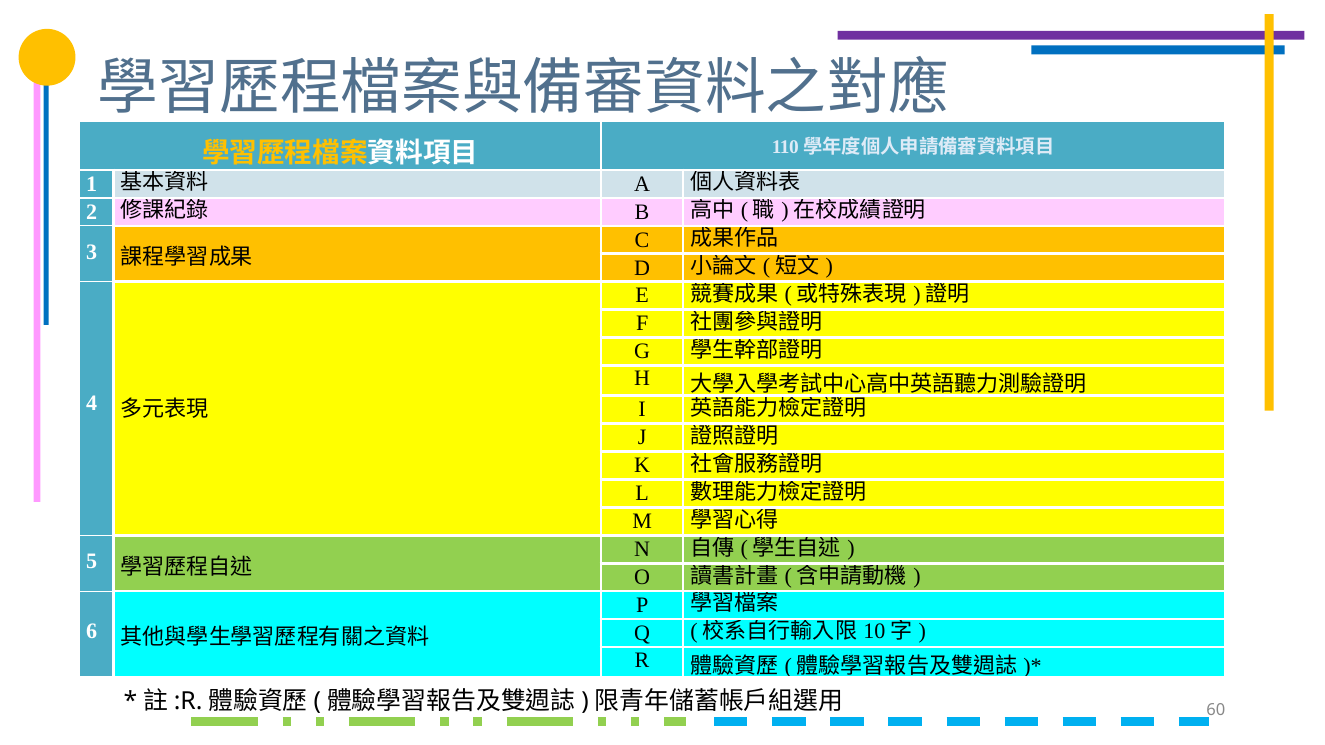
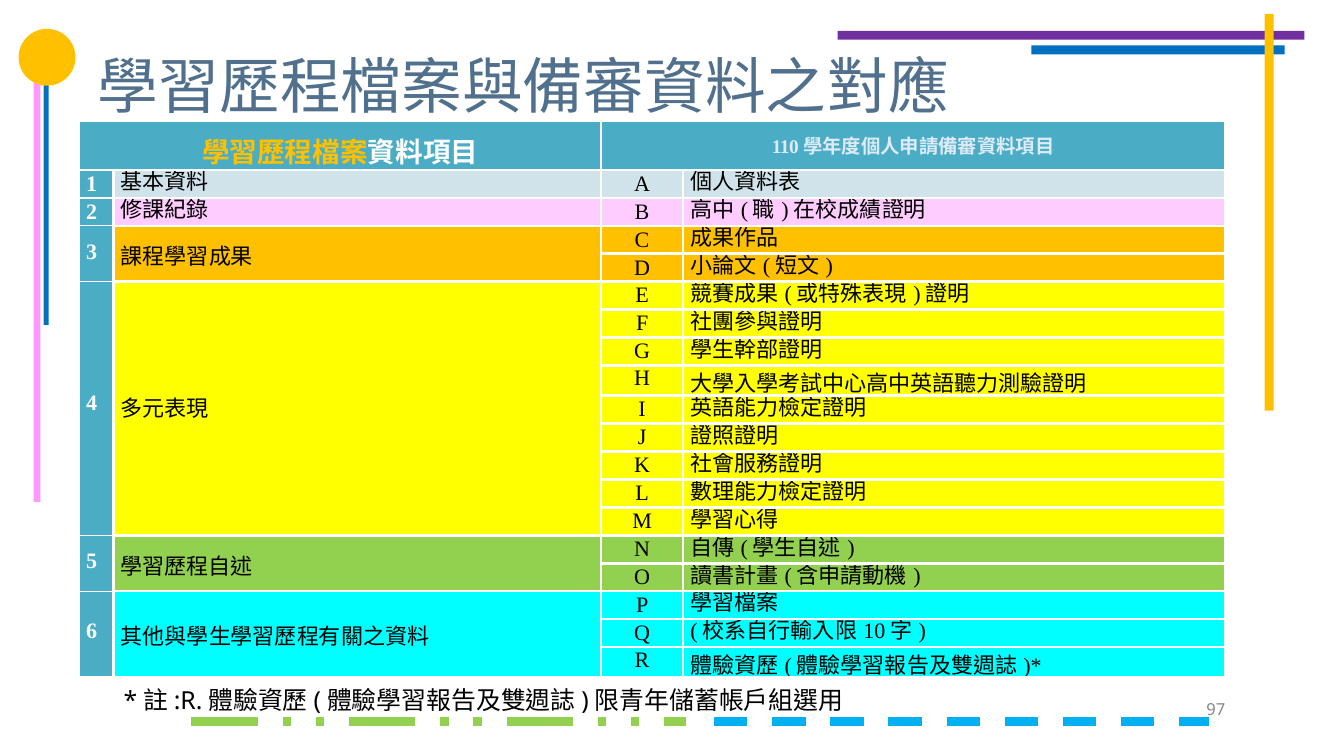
60: 60 -> 97 (1216, 711)
